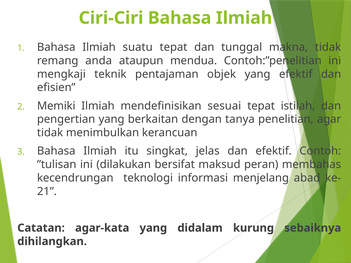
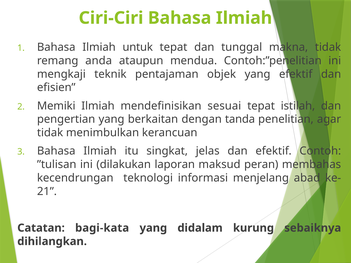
suatu: suatu -> untuk (138, 47)
tanya: tanya -> tanda (240, 119)
bersifat: bersifat -> laporan (175, 165)
agar-kata: agar-kata -> bagi-kata (102, 228)
